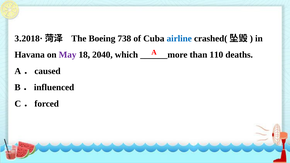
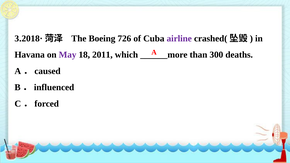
738: 738 -> 726 (124, 39)
airline colour: blue -> purple (179, 39)
2040: 2040 -> 2011 (102, 55)
110: 110 -> 300 (216, 55)
